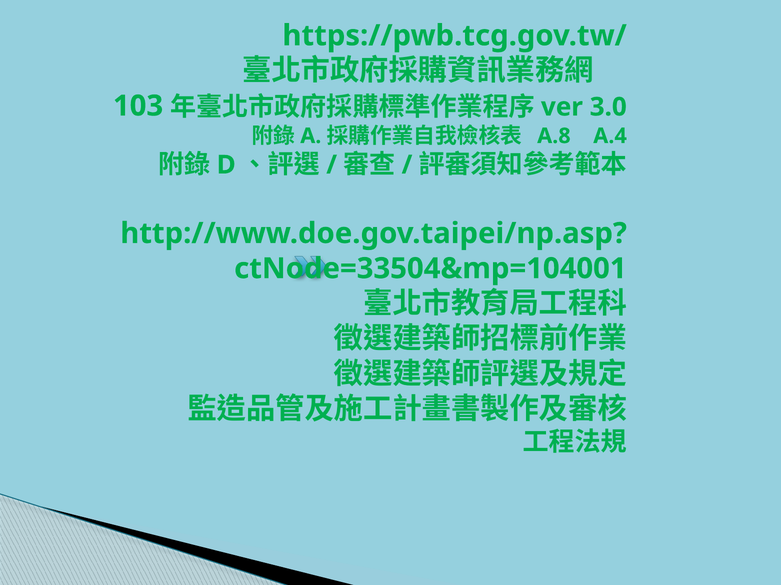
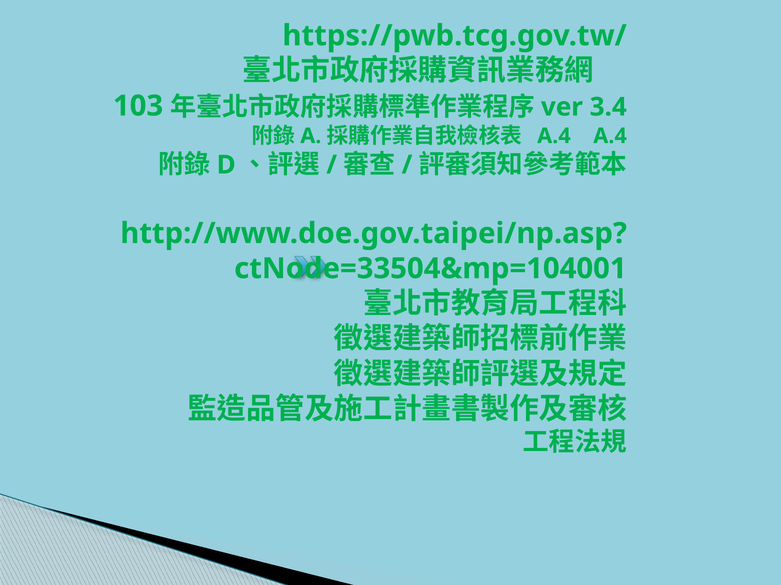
3.0: 3.0 -> 3.4 (608, 107)
A.8: A.8 -> A.4 (554, 136)
